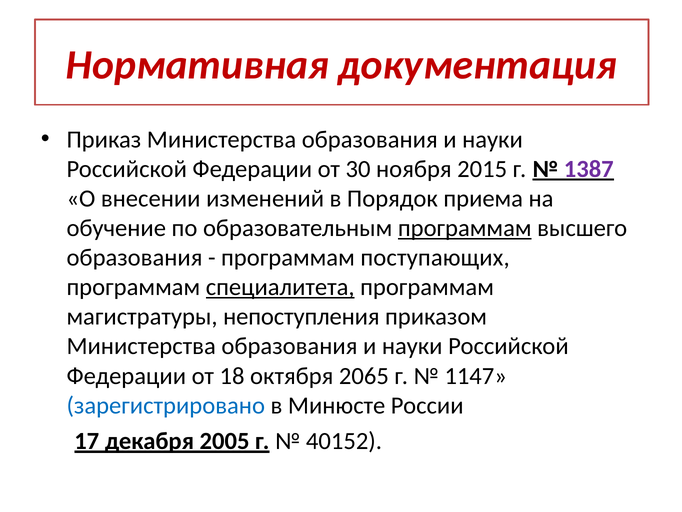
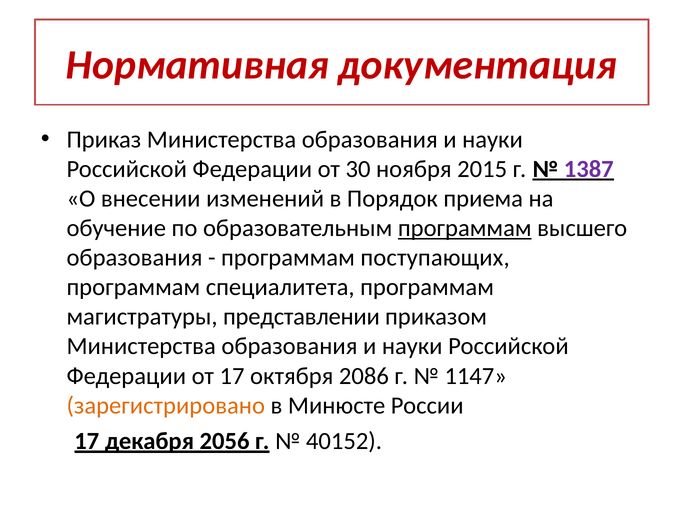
специалитета underline: present -> none (280, 287)
непоступления: непоступления -> представлении (301, 316)
от 18: 18 -> 17 (232, 376)
2065: 2065 -> 2086 (364, 376)
зарегистрировано colour: blue -> orange (166, 405)
2005: 2005 -> 2056 (225, 441)
